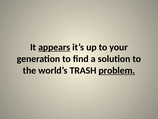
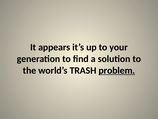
appears underline: present -> none (54, 47)
